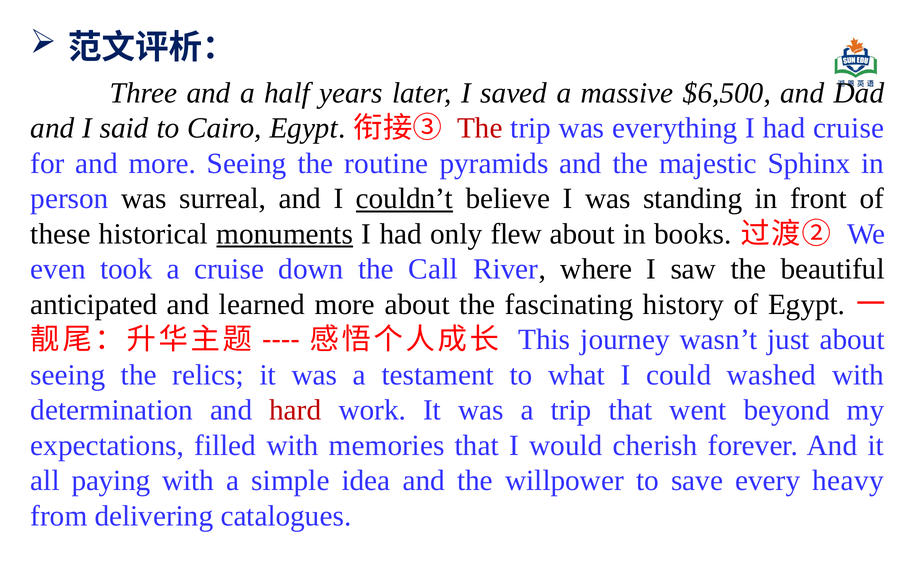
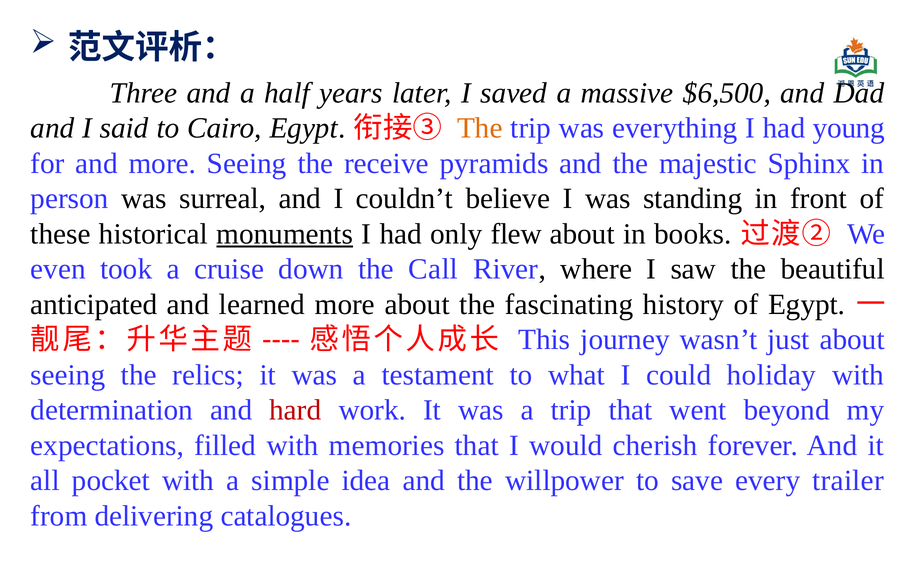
The colour: red -> orange (480, 128)
had cruise: cruise -> young (849, 128)
routine: routine -> receive (386, 164)
couldn’t underline: present -> none (405, 199)
washed: washed -> holiday (772, 375)
paying: paying -> pocket (111, 481)
heavy: heavy -> trailer (848, 481)
